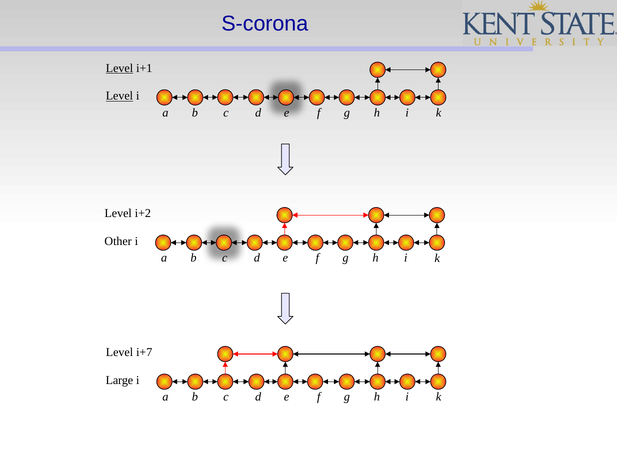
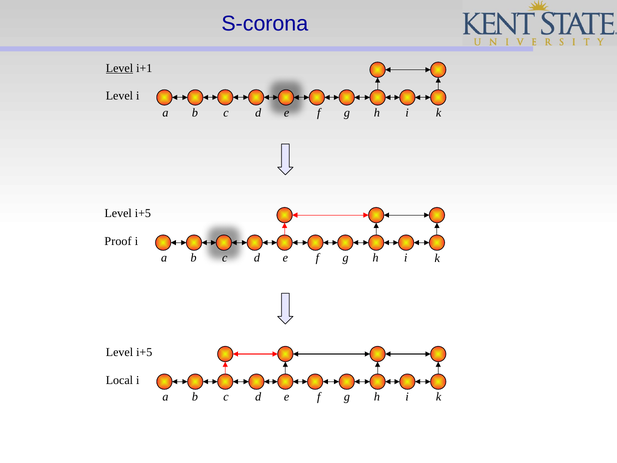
Level underline: present -> none (119, 96)
i+2: i+2 -> i+5 (143, 213)
Other: Other -> Proof (118, 241)
i+7: i+7 -> i+5 (144, 352)
Large: Large -> Local (119, 380)
